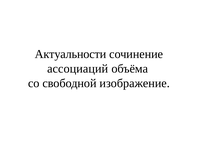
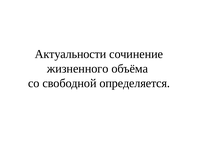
ассоциаций: ассоциаций -> жизненного (78, 68)
изображение: изображение -> определяется (135, 83)
